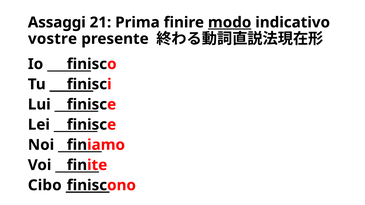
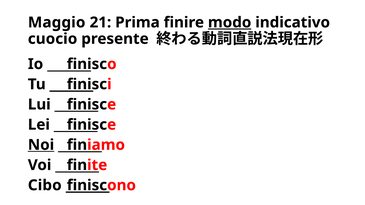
Assaggi: Assaggi -> Maggio (57, 22)
vostre: vostre -> cuocio (53, 39)
Noi underline: none -> present (41, 145)
